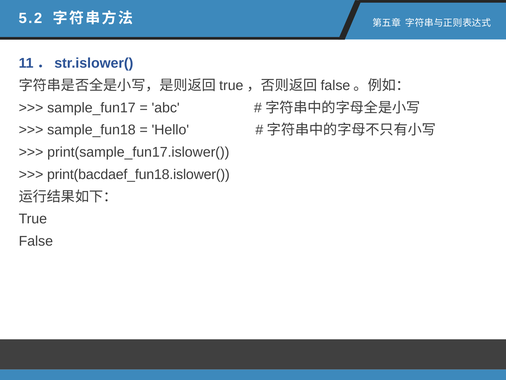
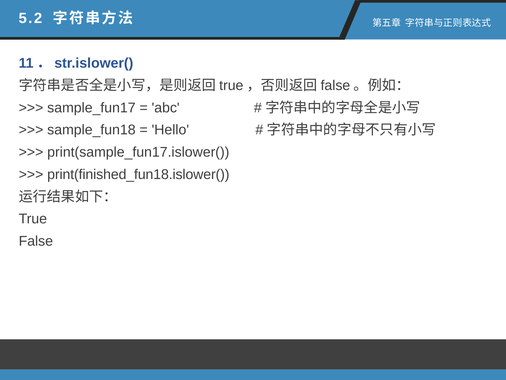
print(bacdaef_fun18.islower(: print(bacdaef_fun18.islower( -> print(finished_fun18.islower( (138, 174)
